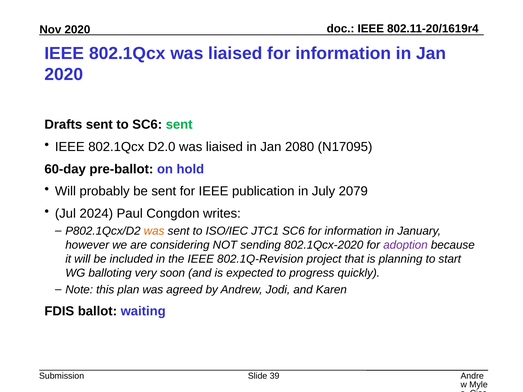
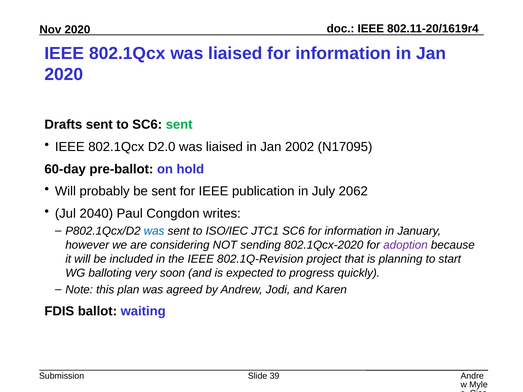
2080: 2080 -> 2002 (300, 147)
2079: 2079 -> 2062 (353, 191)
2024: 2024 -> 2040 (96, 214)
was colour: orange -> blue (154, 231)
